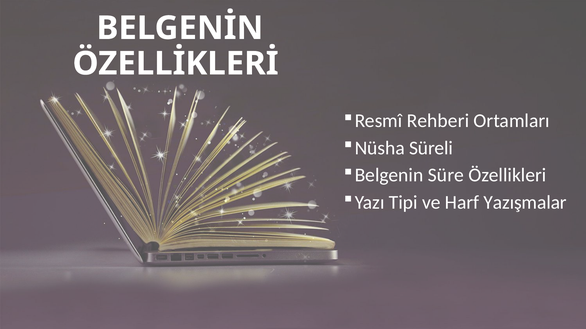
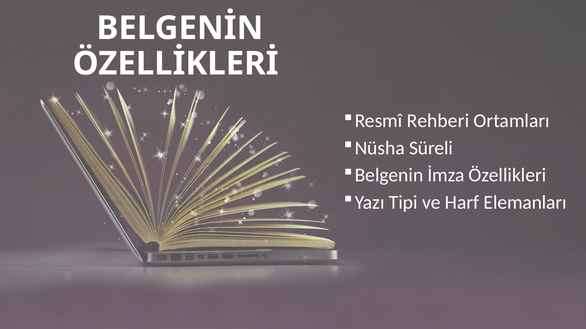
Süre: Süre -> İmza (446, 175)
Yazışmalar: Yazışmalar -> Elemanları (525, 203)
